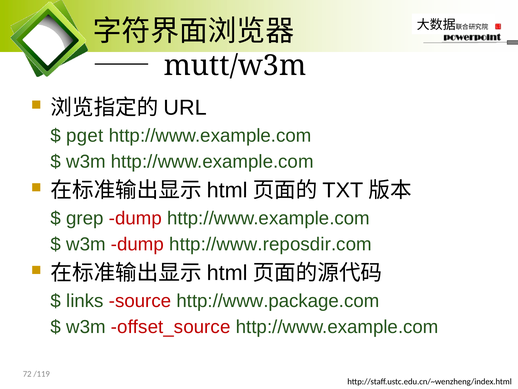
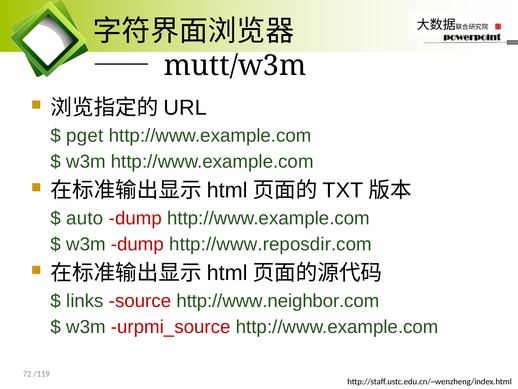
grep: grep -> auto (85, 218)
http://www.package.com: http://www.package.com -> http://www.neighbor.com (278, 301)
offset_source: offset_source -> urpmi_source (171, 327)
